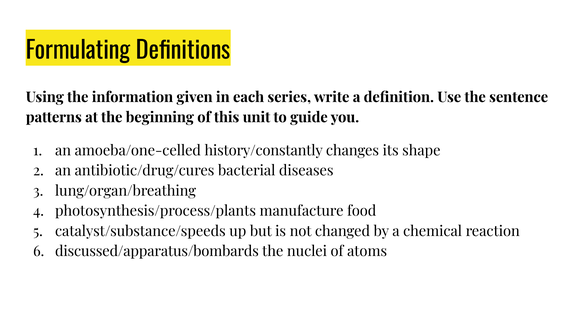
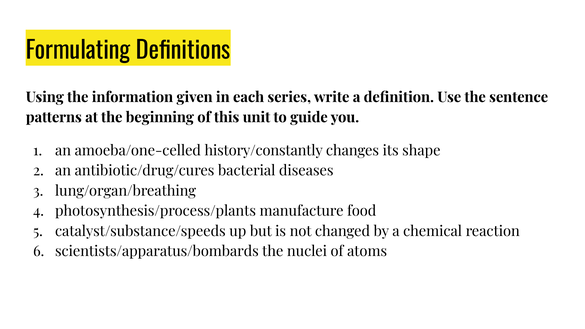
discussed/apparatus/bombards: discussed/apparatus/bombards -> scientists/apparatus/bombards (157, 251)
